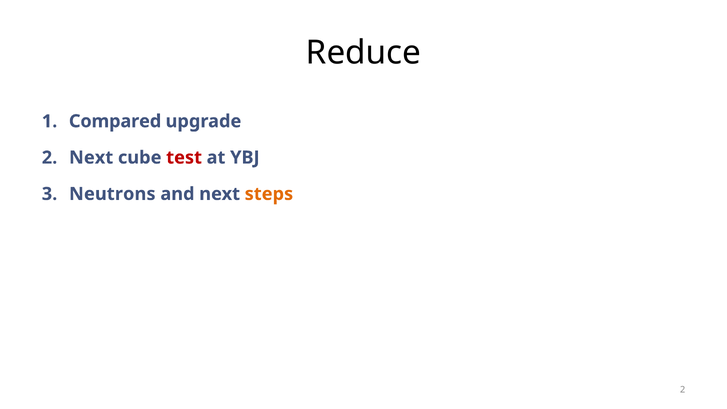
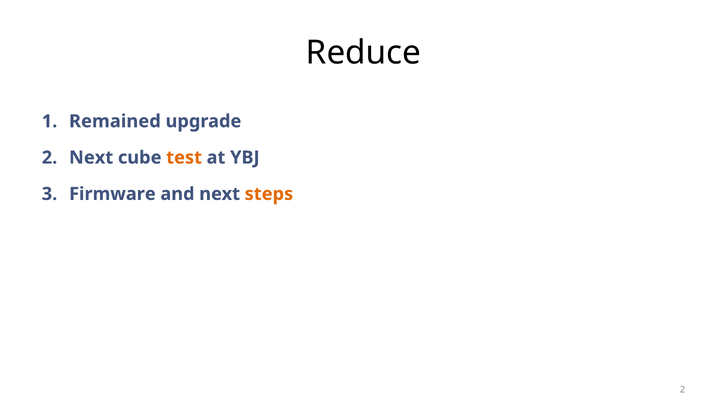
Compared: Compared -> Remained (115, 121)
test colour: red -> orange (184, 158)
Neutrons: Neutrons -> Firmware (112, 194)
